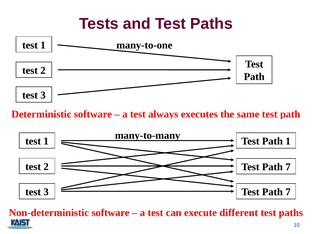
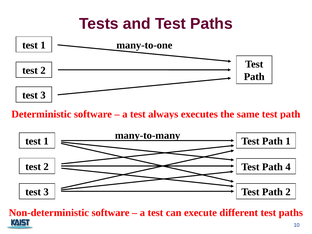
7: 7 -> 4 (288, 167)
7: 7 -> 2 (288, 192)
